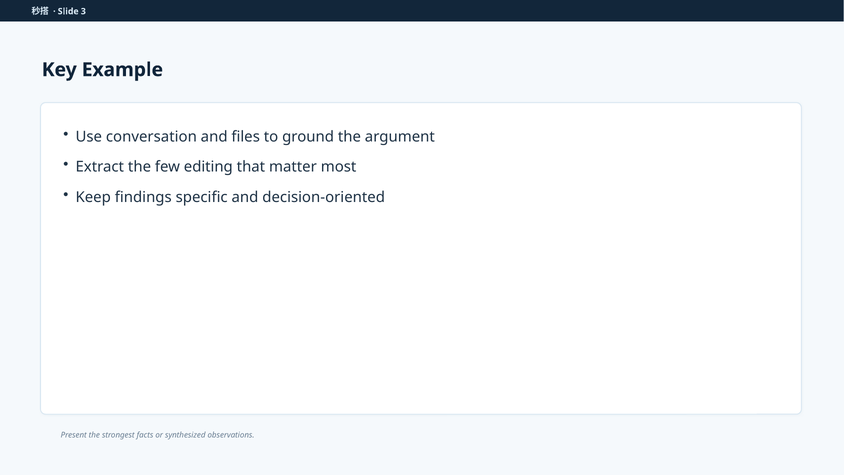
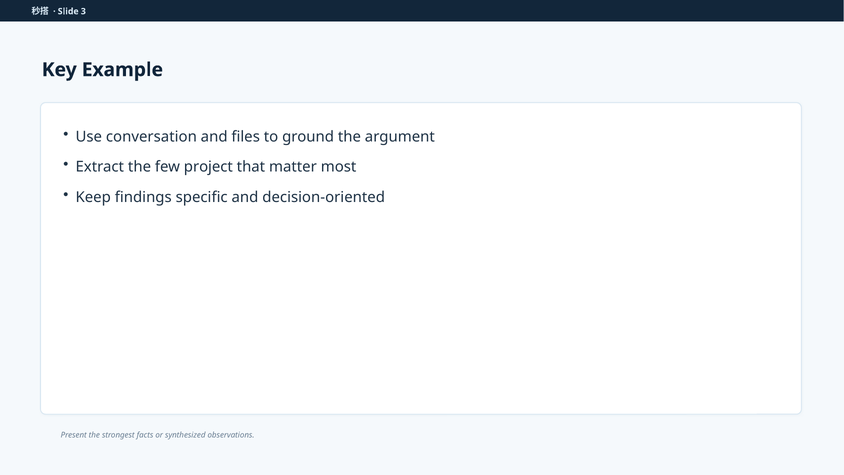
editing: editing -> project (208, 167)
